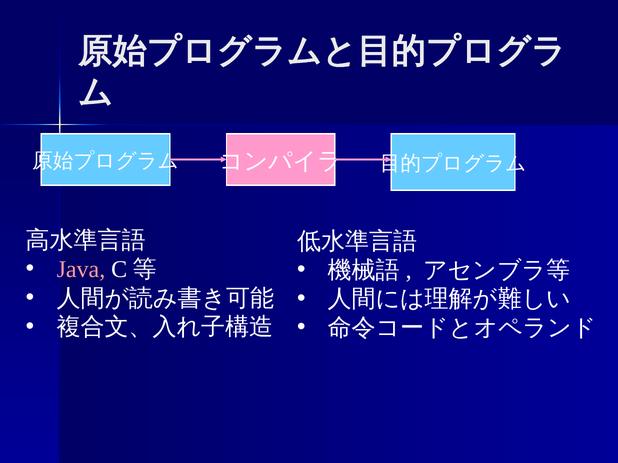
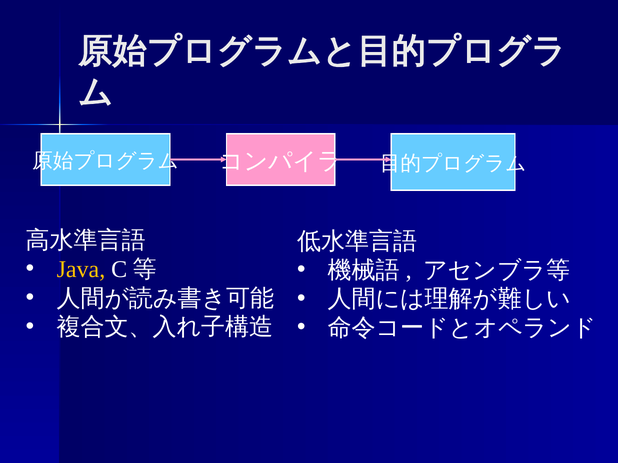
Java colour: pink -> yellow (81, 270)
